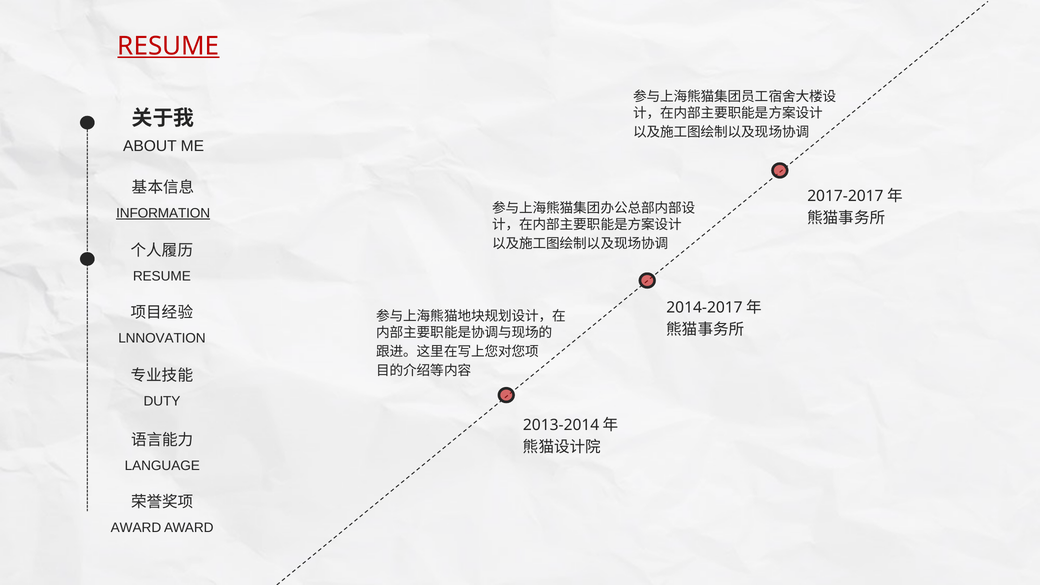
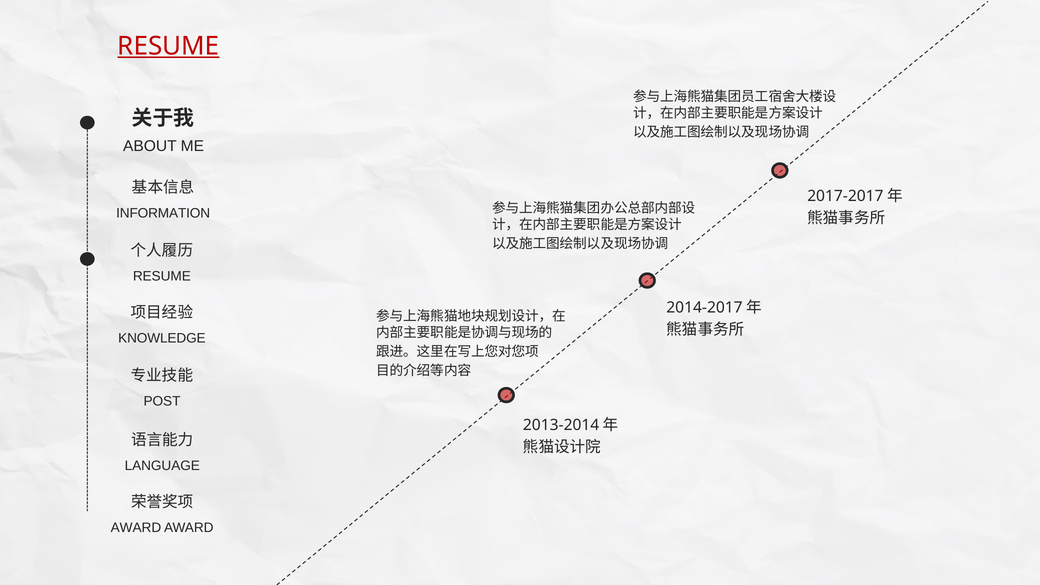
INFORMATION underline: present -> none (163, 213)
LNNOVATION: LNNOVATION -> KNOWLEDGE (162, 338)
DUTY: DUTY -> POST (162, 401)
